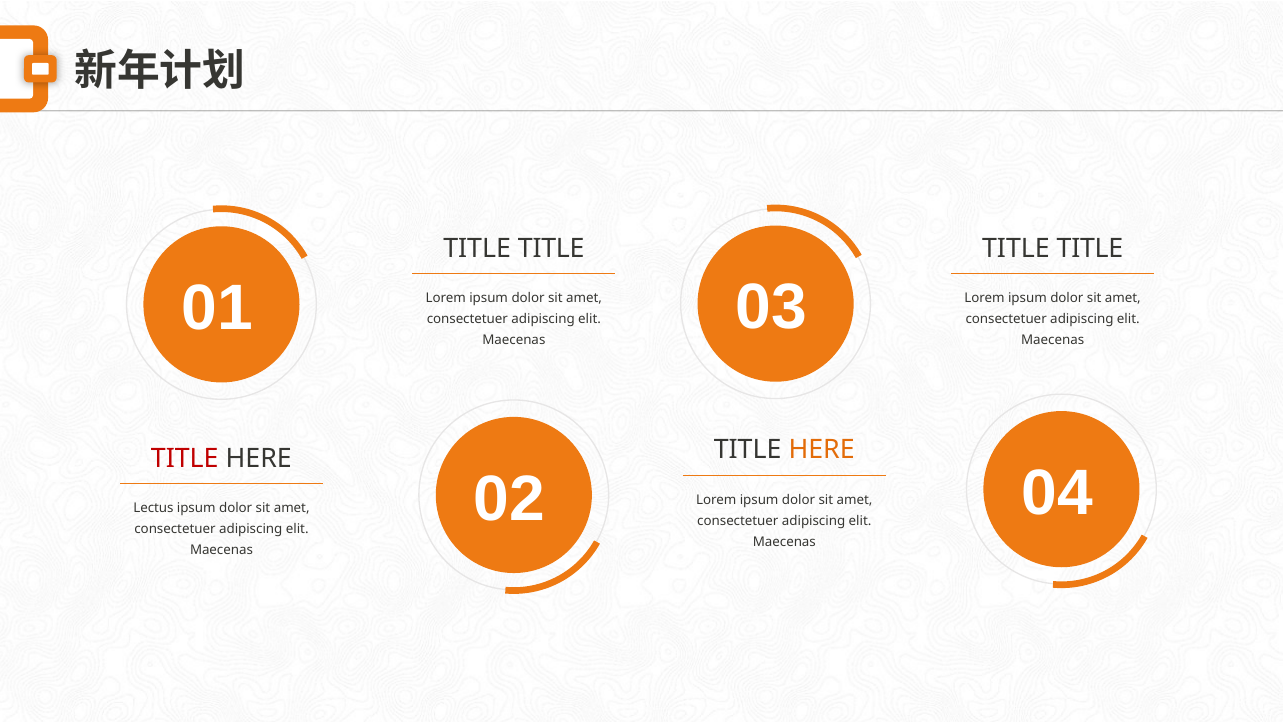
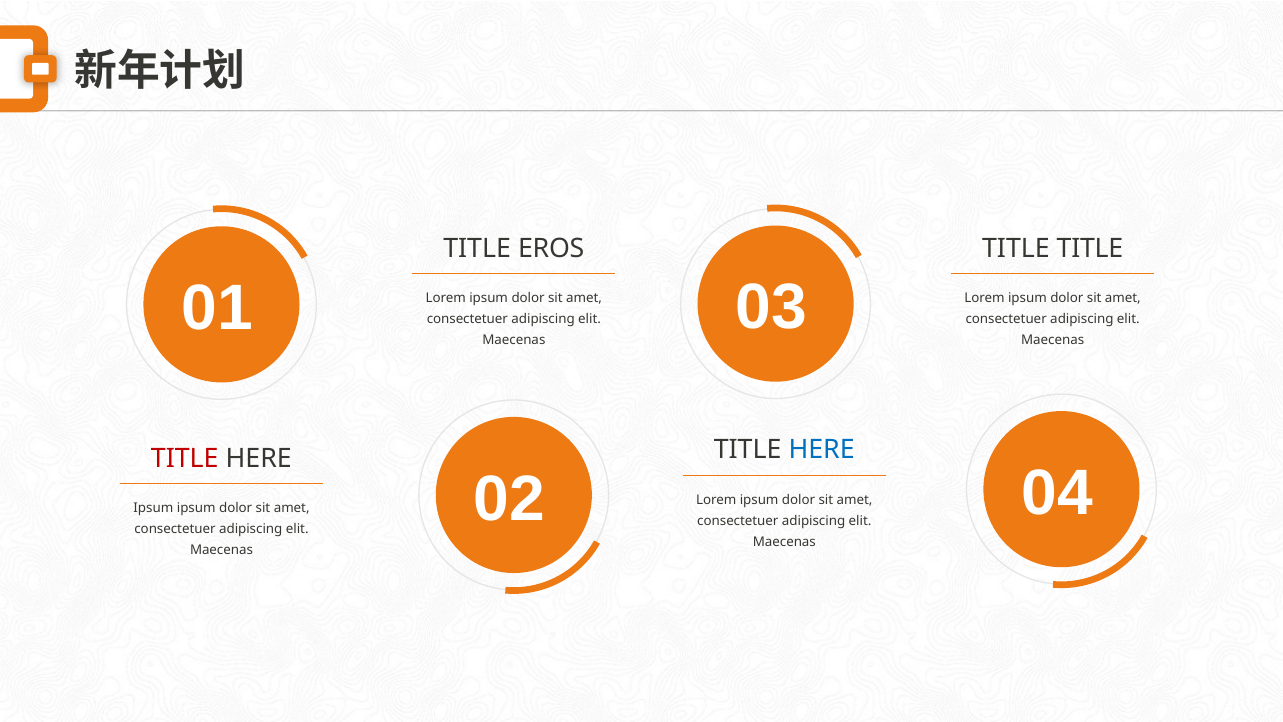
TITLE: TITLE -> EROS (551, 248)
HERE colour: orange -> blue (822, 450)
Lectus: Lectus -> Ipsum (153, 508)
